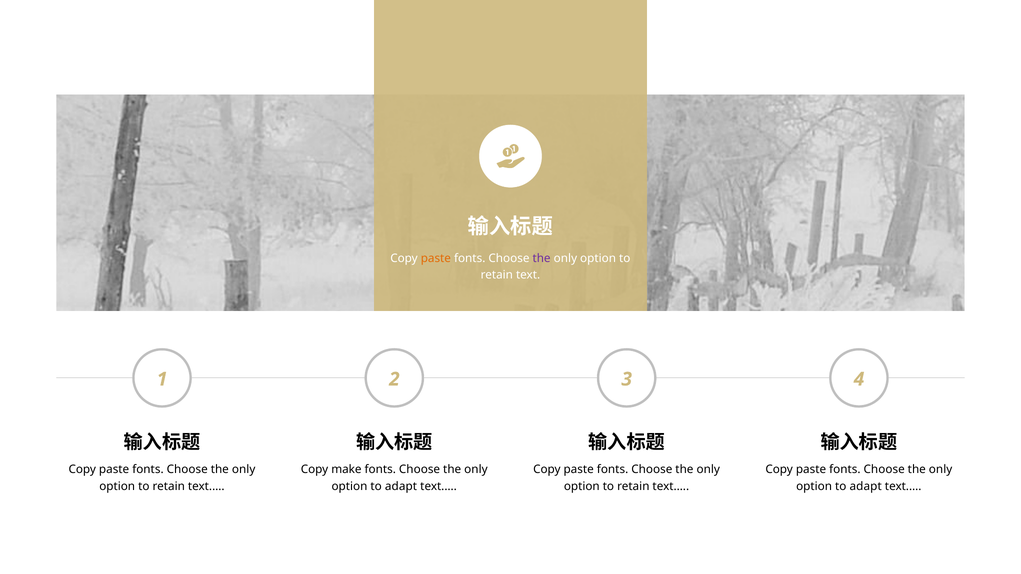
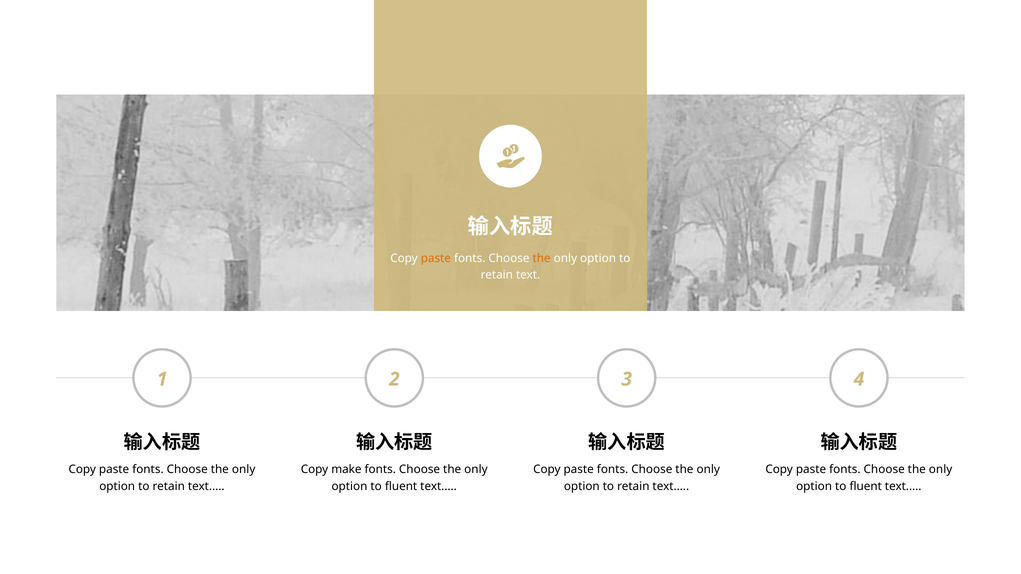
the colour: purple -> orange (542, 258)
adapt: adapt -> fluent (401, 487)
adapt: adapt -> fluent (866, 487)
